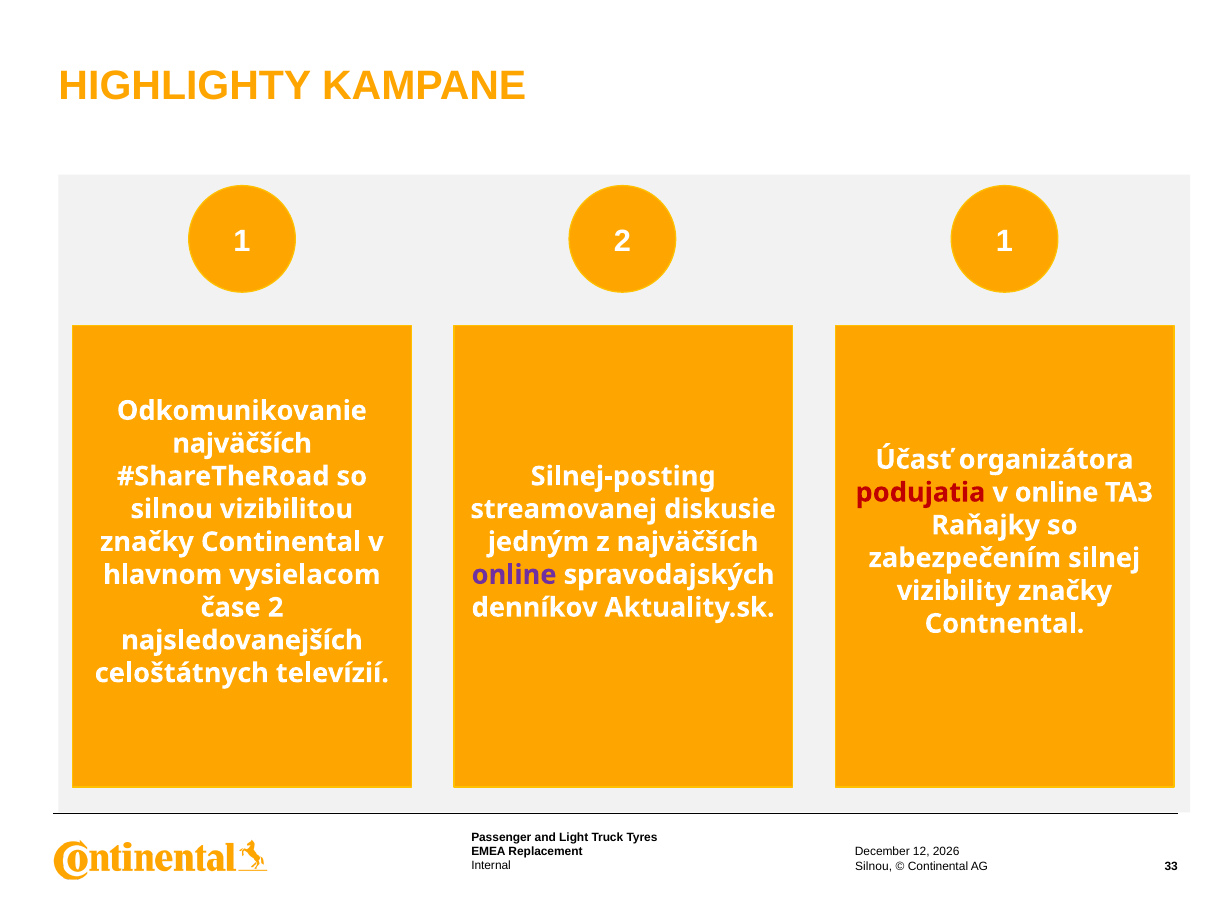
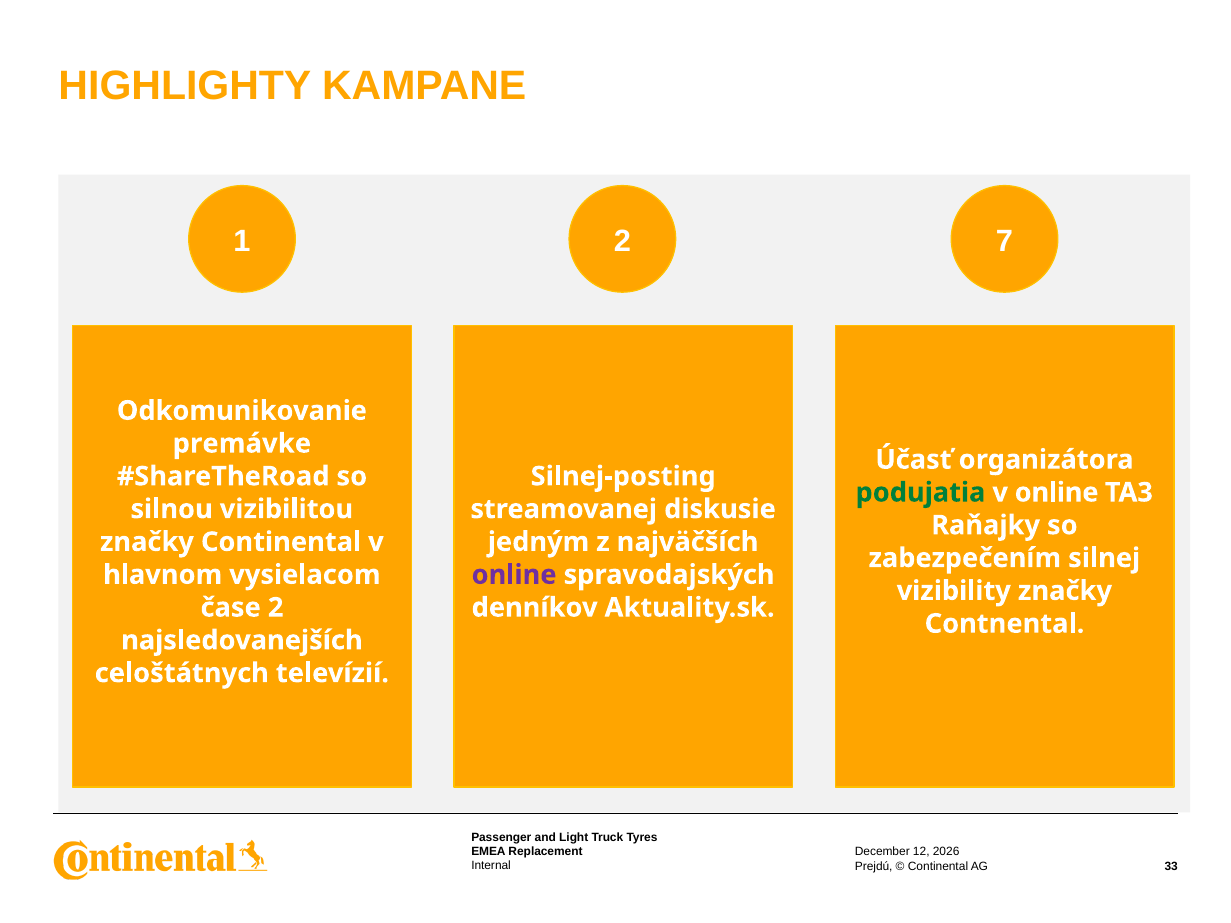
1 1: 1 -> 7 (1005, 241)
najväčších: najväčších -> premávke (242, 444)
podujatia colour: red -> green (920, 493)
Silnou: Silnou -> Prejdú (874, 866)
